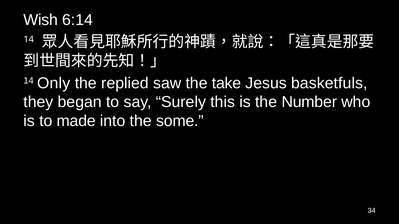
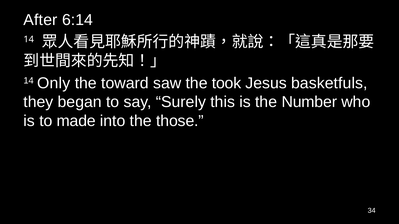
Wish: Wish -> After (40, 20)
replied: replied -> toward (125, 83)
take: take -> took (227, 83)
some: some -> those (180, 121)
